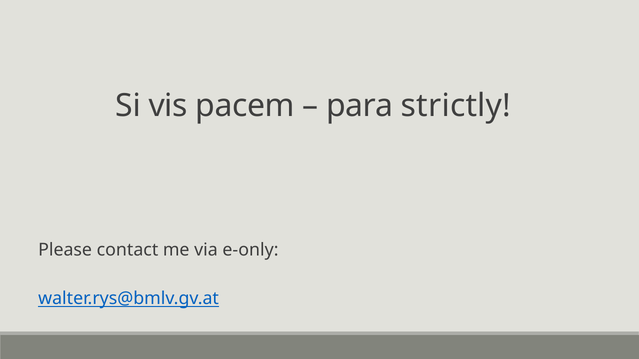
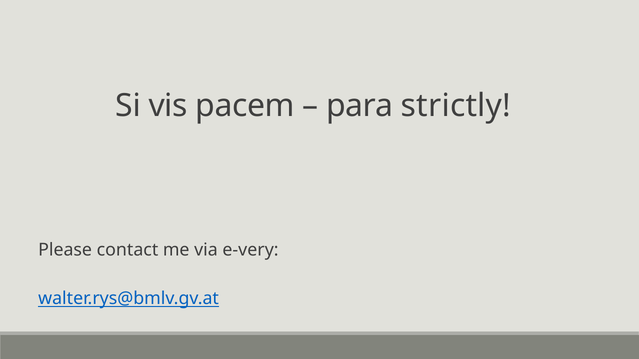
e-only: e-only -> e-very (251, 250)
